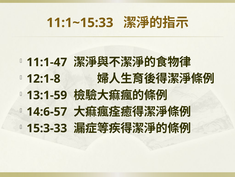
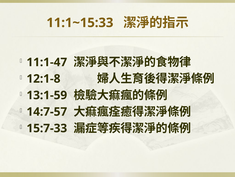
14:6-57: 14:6-57 -> 14:7-57 (47, 111)
15:3-33: 15:3-33 -> 15:7-33 (47, 128)
